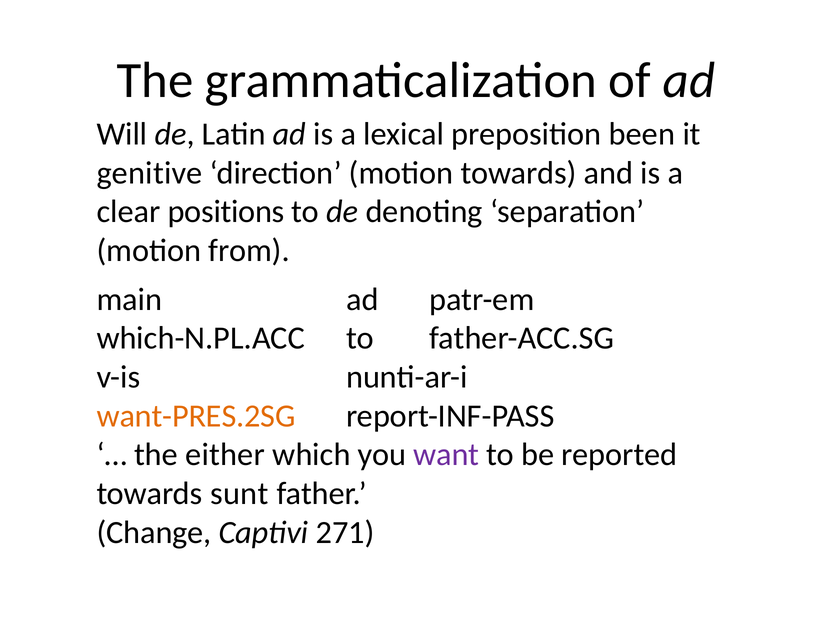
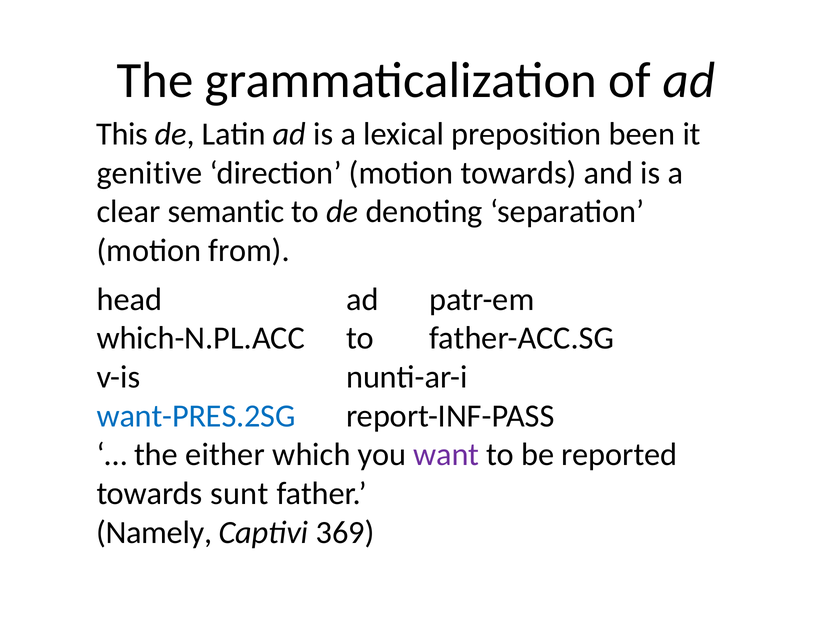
Will: Will -> This (122, 134)
positions: positions -> semantic (226, 212)
main: main -> head (129, 299)
want-PRES.2SG colour: orange -> blue (196, 416)
Change: Change -> Namely (154, 532)
271: 271 -> 369 (345, 532)
